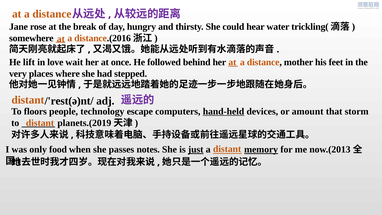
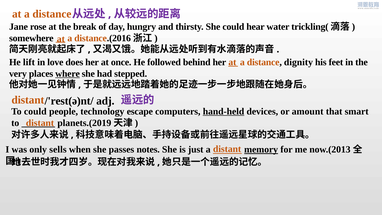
wait: wait -> does (74, 62)
mother: mother -> dignity (298, 62)
where underline: none -> present (68, 74)
To floors: floors -> could (35, 111)
storm: storm -> smart (357, 111)
food: food -> sells (58, 149)
just underline: present -> none (196, 149)
